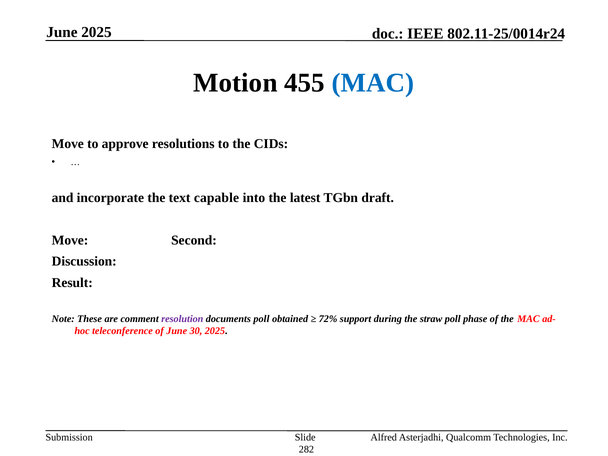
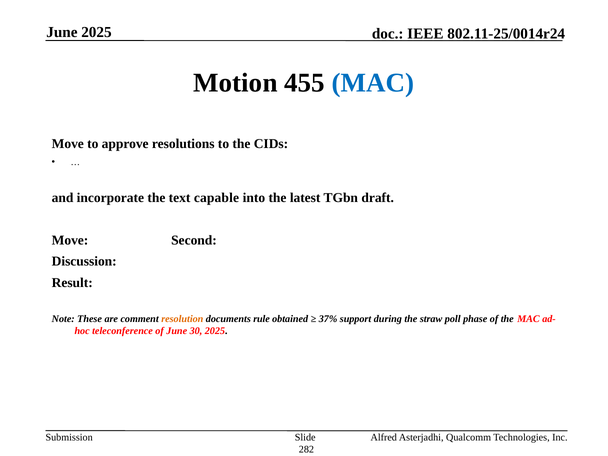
resolution colour: purple -> orange (182, 319)
documents poll: poll -> rule (262, 319)
72%: 72% -> 37% (328, 319)
